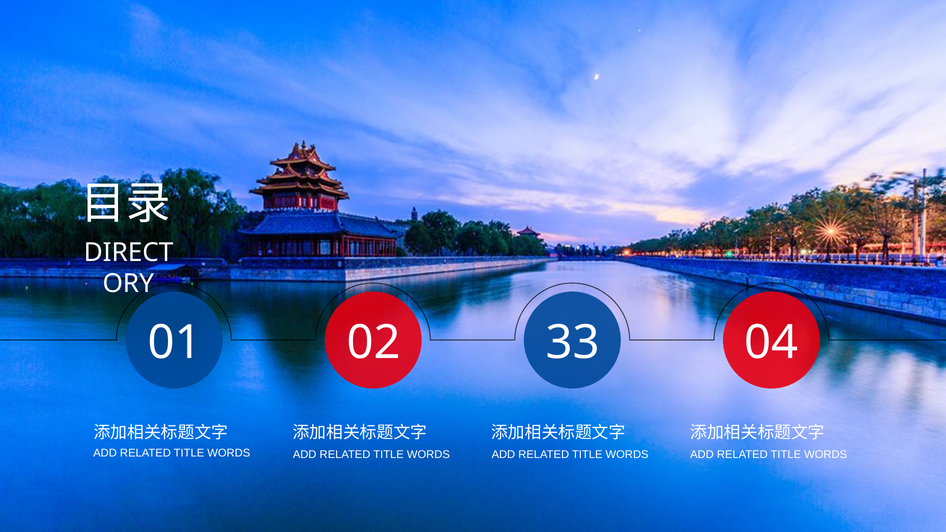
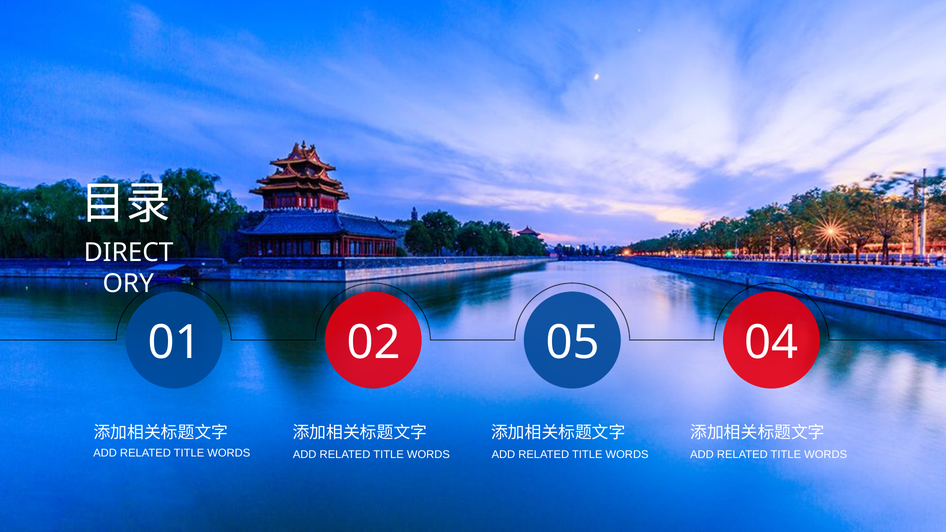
33: 33 -> 05 (573, 343)
